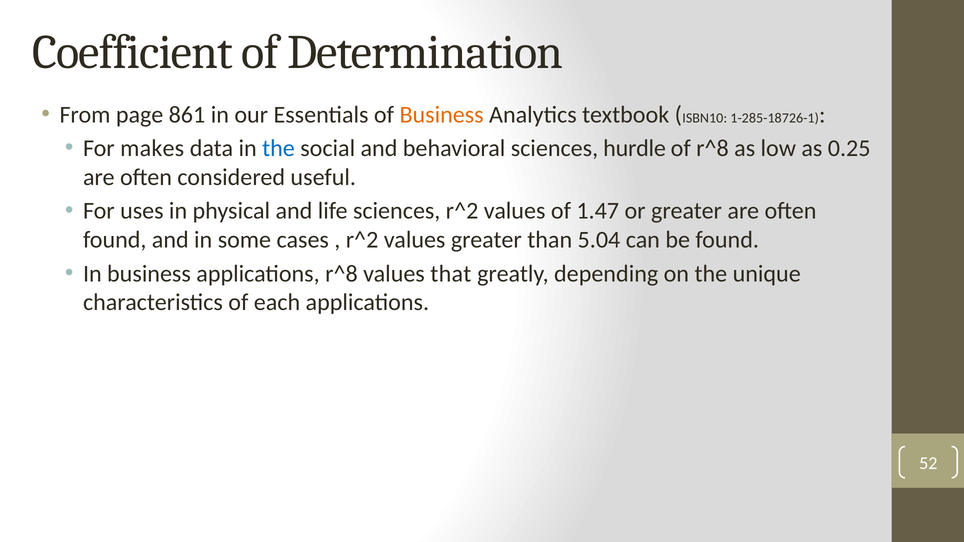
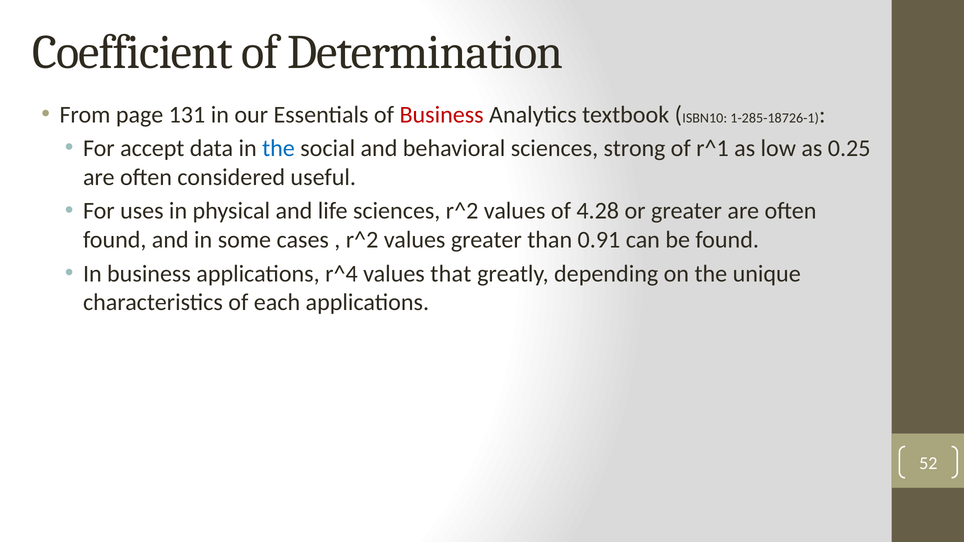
861: 861 -> 131 (187, 115)
Business colour: orange -> red (442, 115)
makes: makes -> accept (152, 148)
hurdle: hurdle -> strong (634, 148)
of r^8: r^8 -> r^1 (712, 148)
1.47: 1.47 -> 4.28 (598, 211)
5.04: 5.04 -> 0.91 (599, 240)
applications r^8: r^8 -> r^4 (341, 274)
